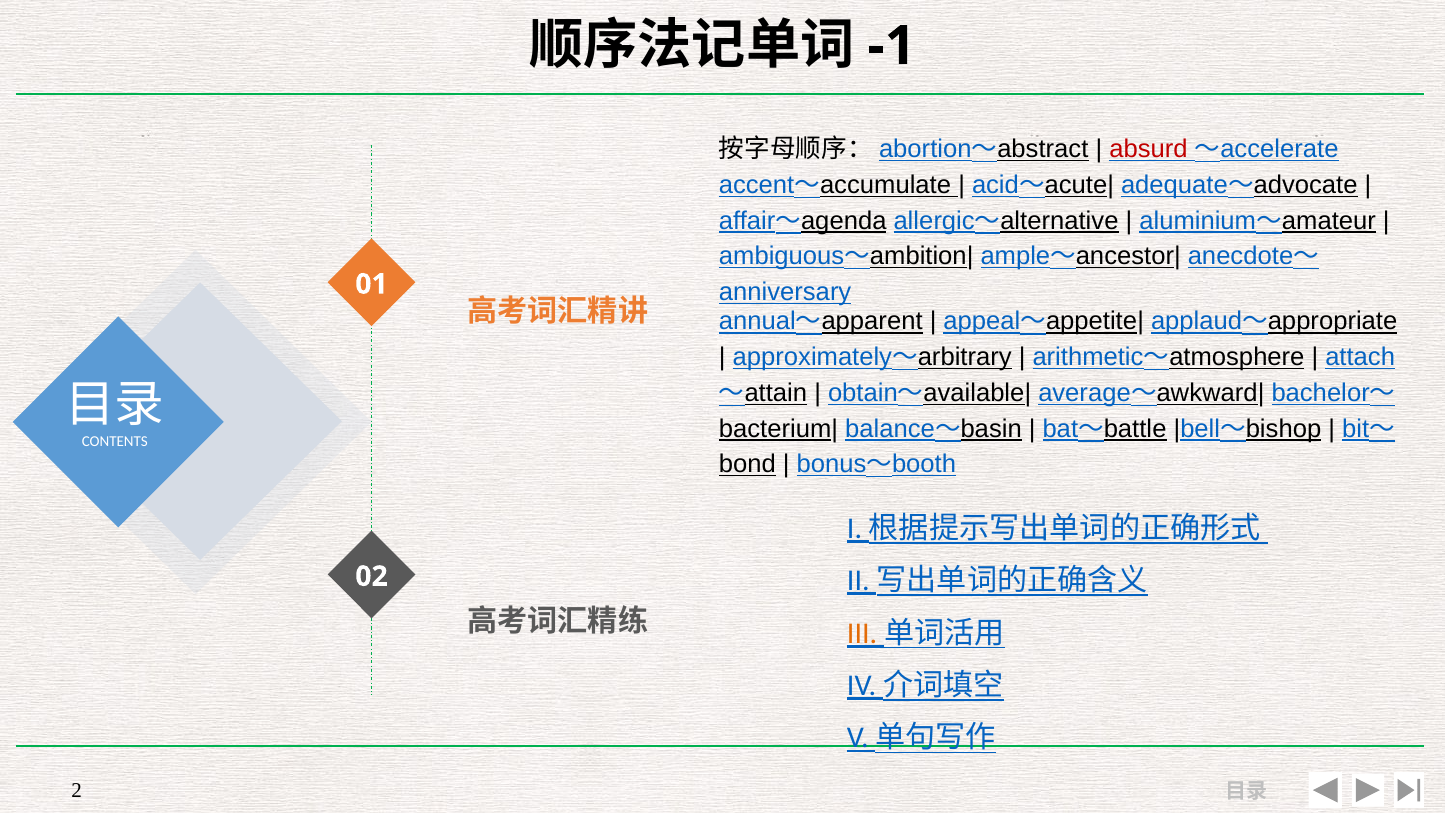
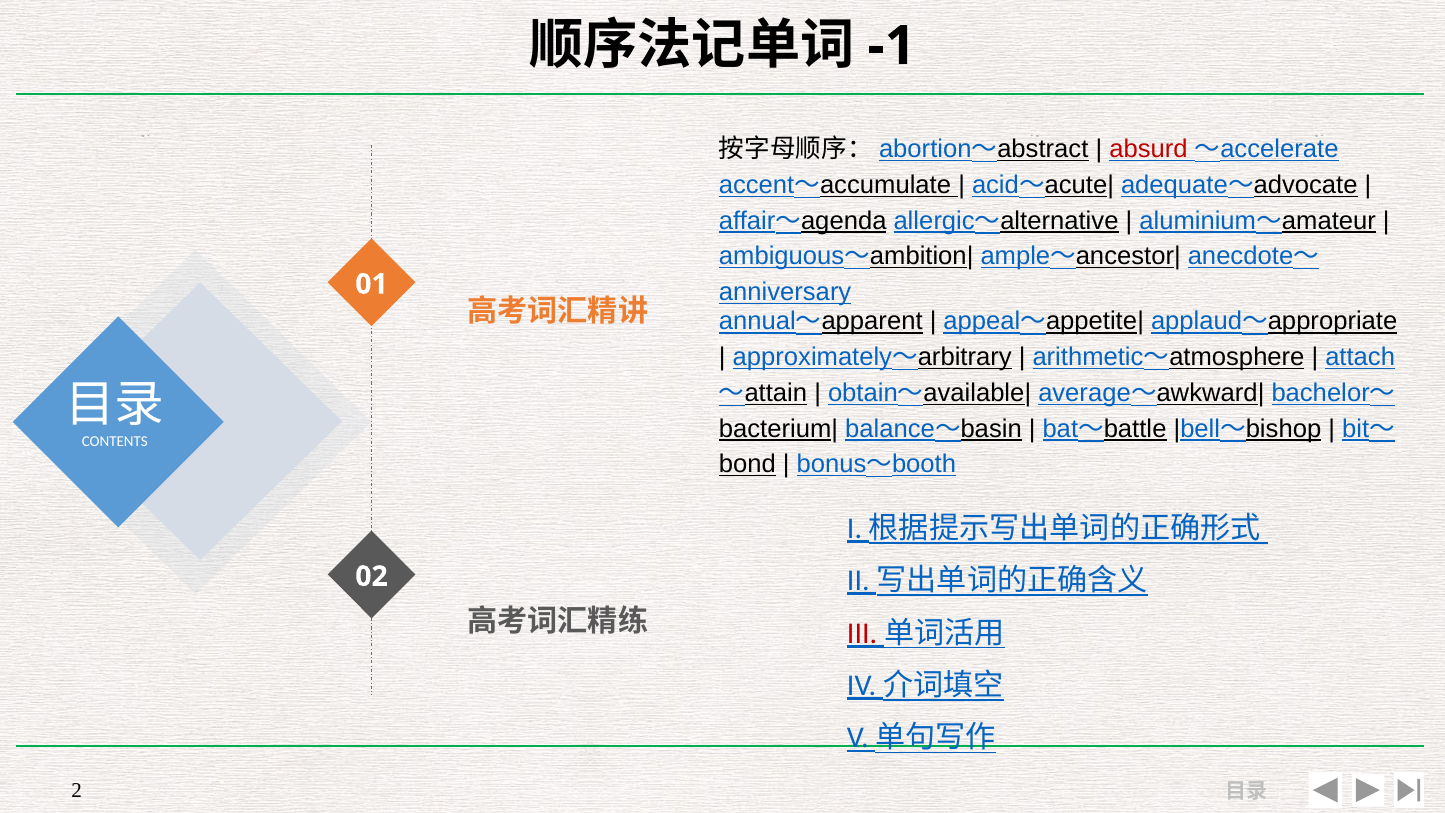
III colour: orange -> red (862, 633)
